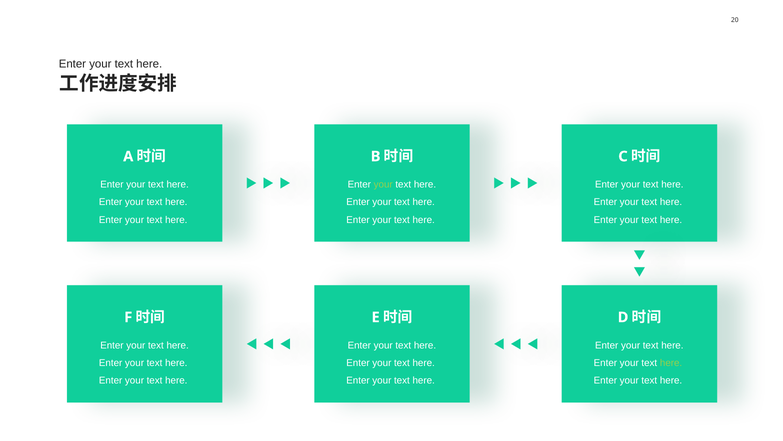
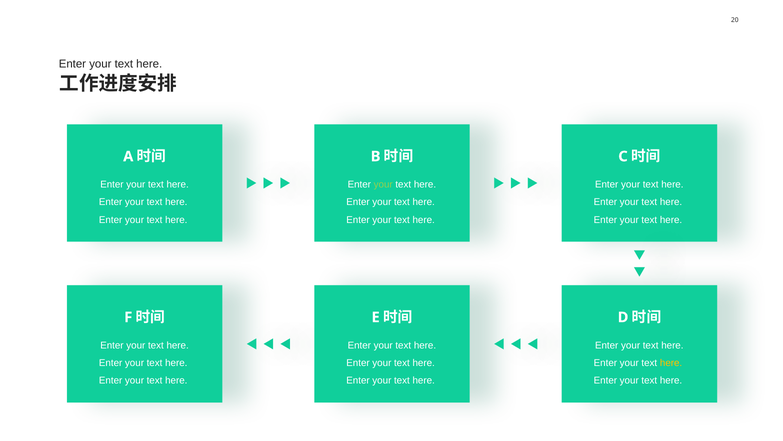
here colour: light green -> yellow (671, 363)
